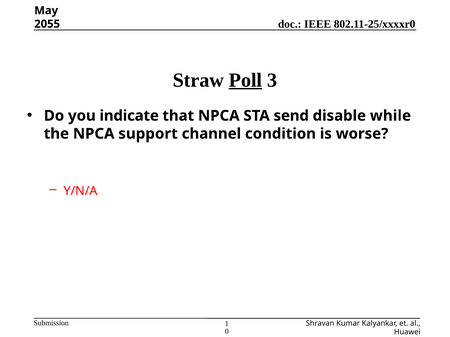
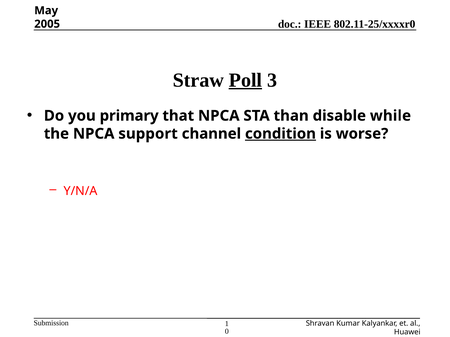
2055: 2055 -> 2005 (47, 24)
indicate: indicate -> primary (129, 116)
send: send -> than (291, 116)
condition underline: none -> present (280, 134)
